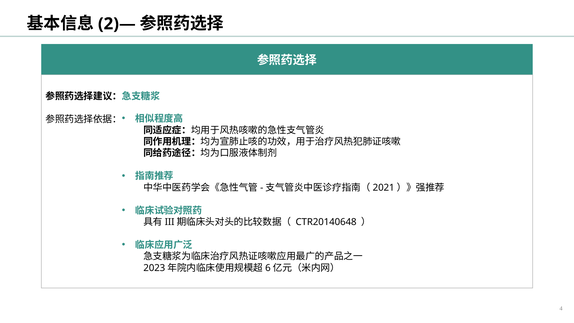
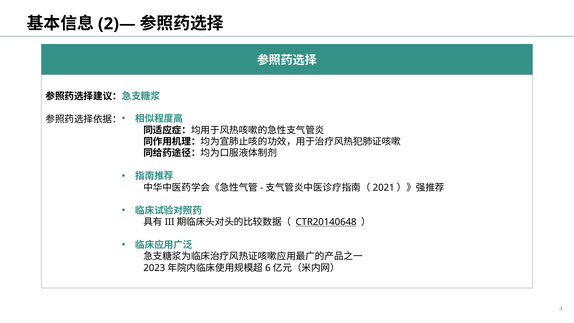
CTR20140648 underline: none -> present (326, 222)
